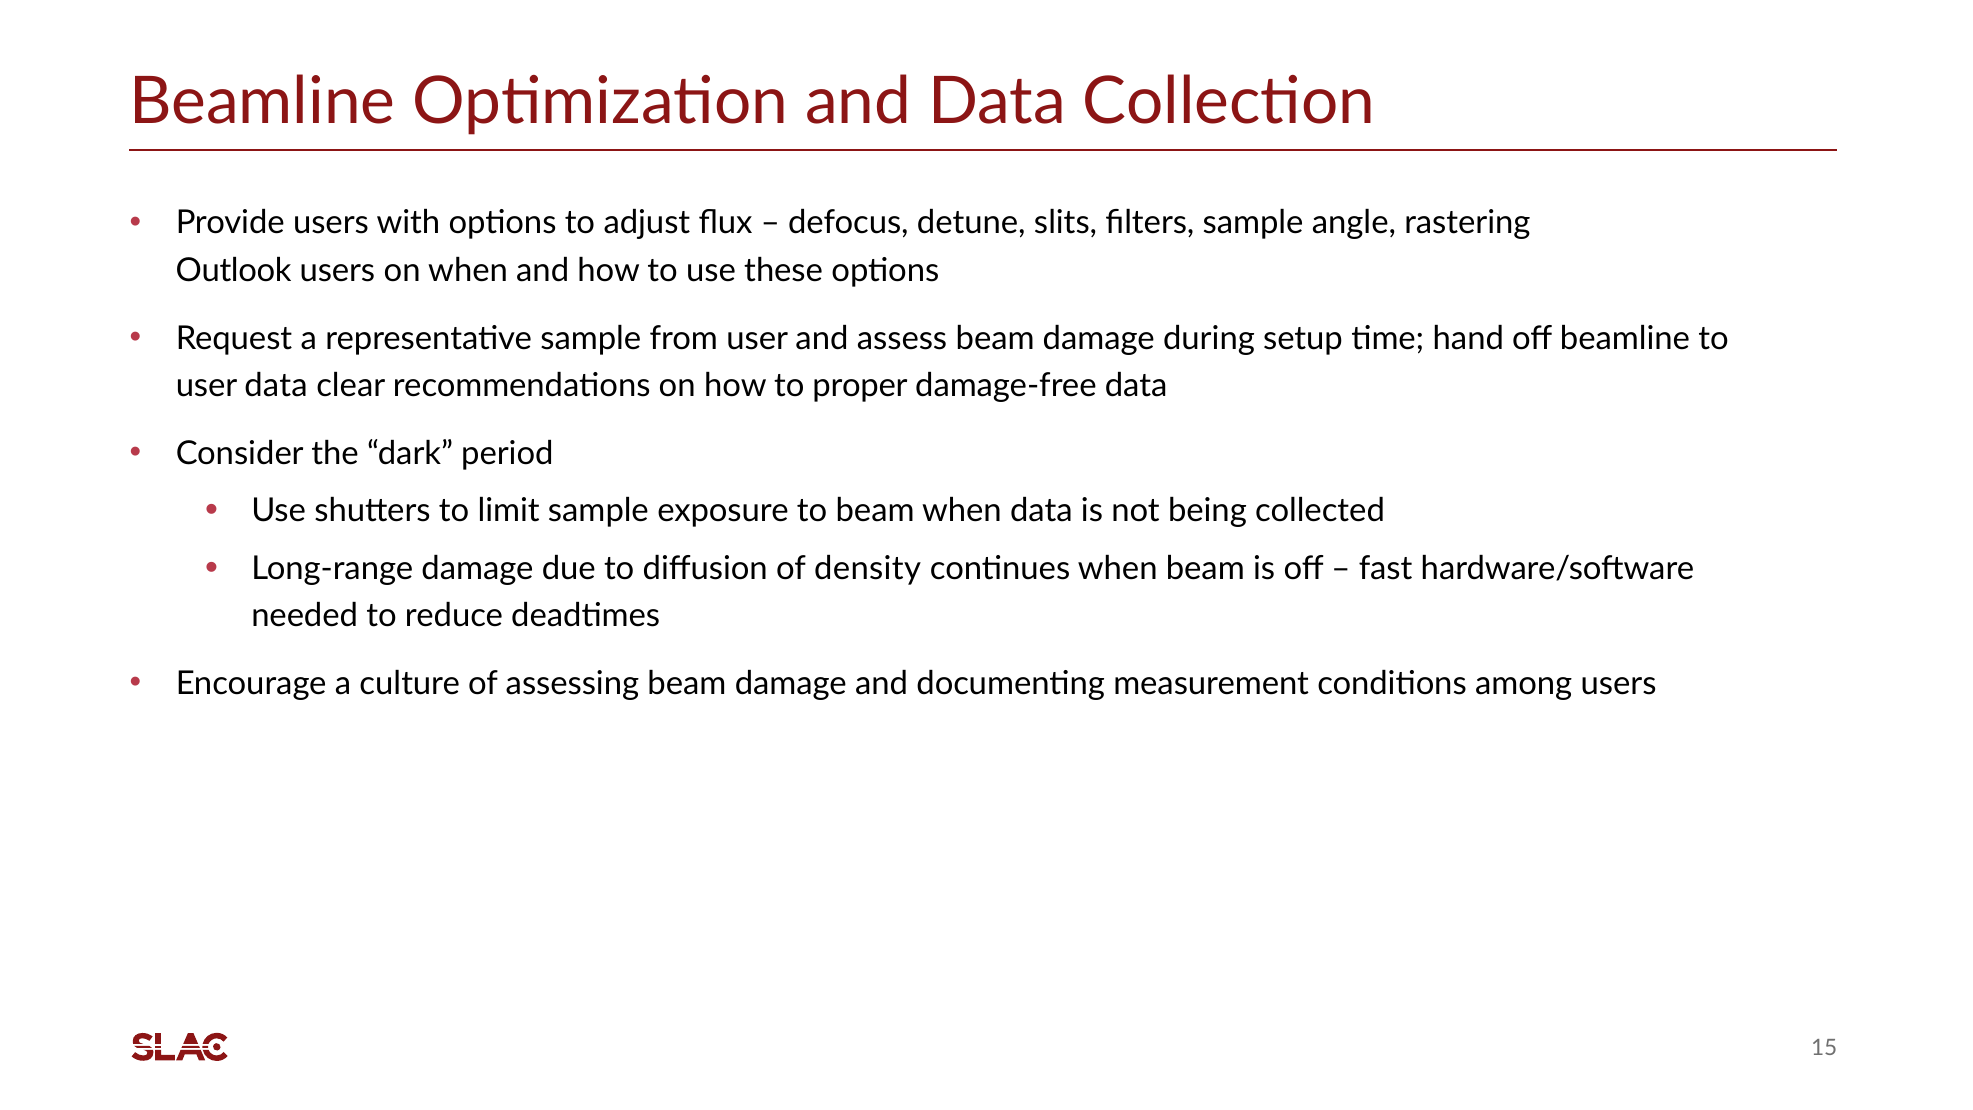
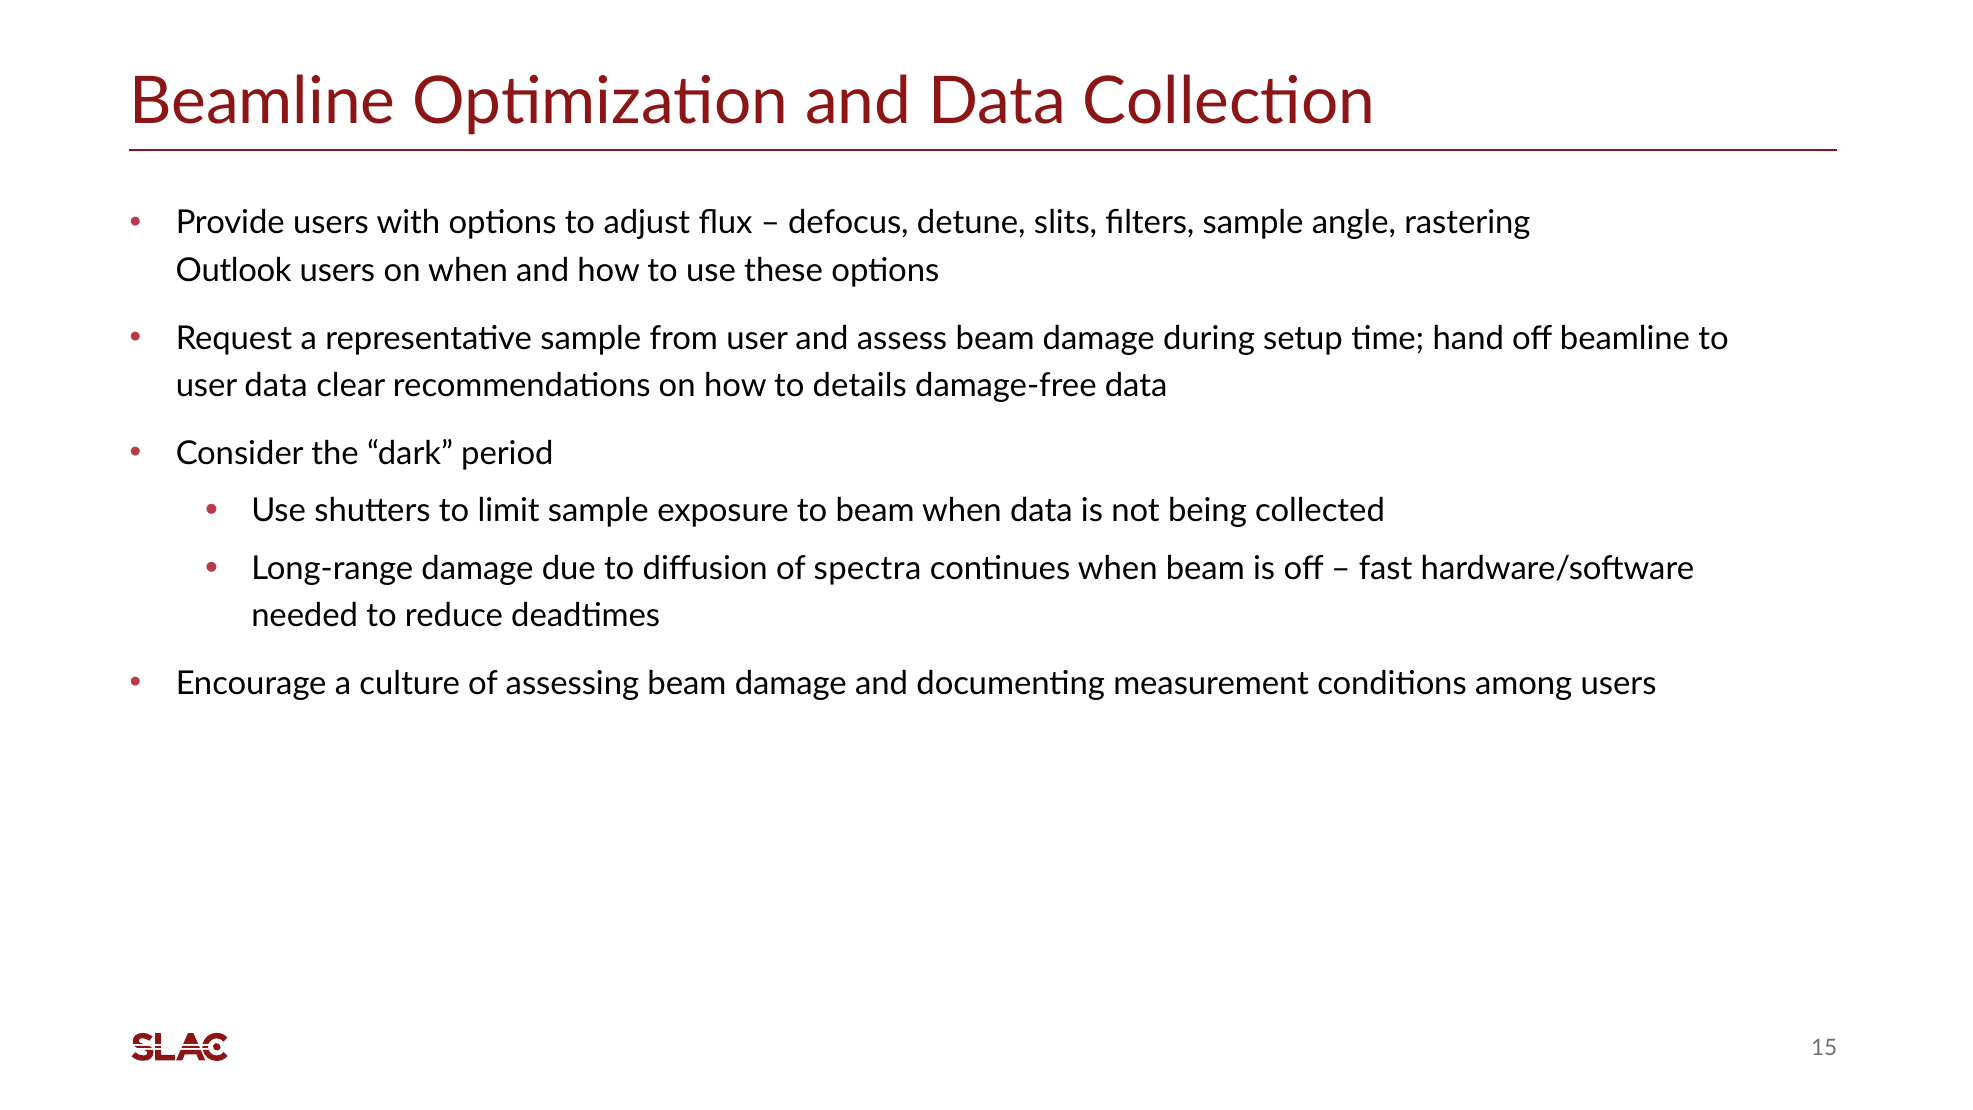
proper: proper -> details (860, 386)
density: density -> spectra (868, 569)
